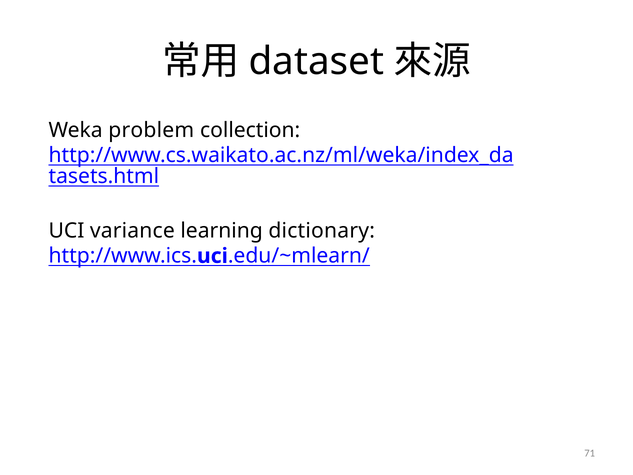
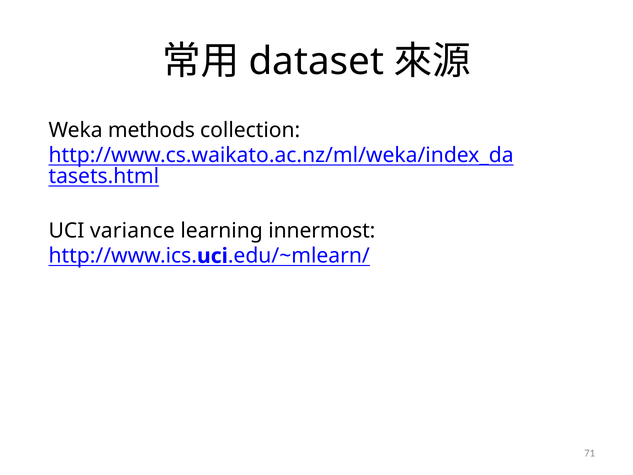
problem: problem -> methods (151, 130)
dictionary: dictionary -> innermost (322, 231)
